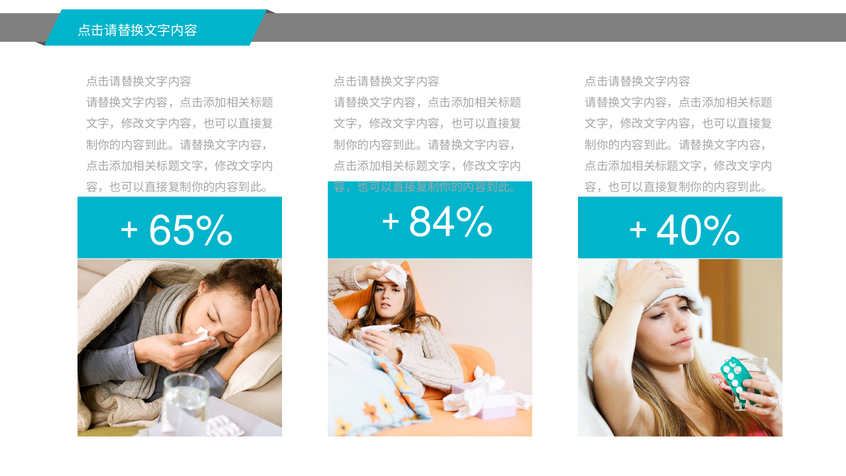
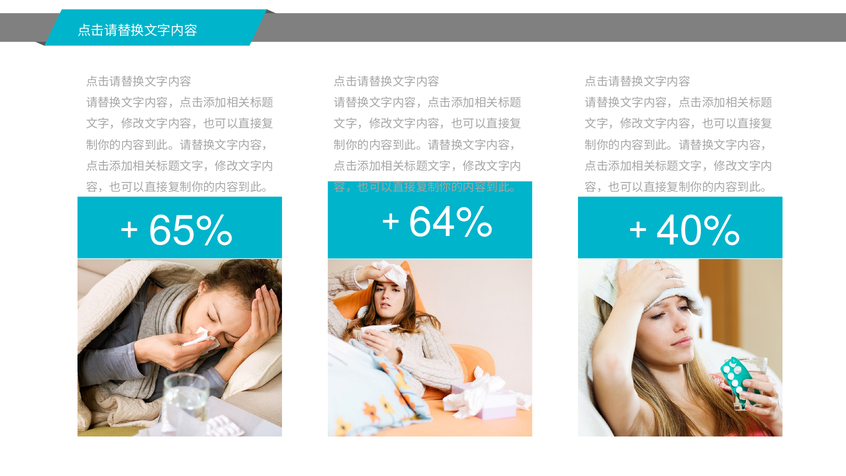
84%: 84% -> 64% (451, 222)
